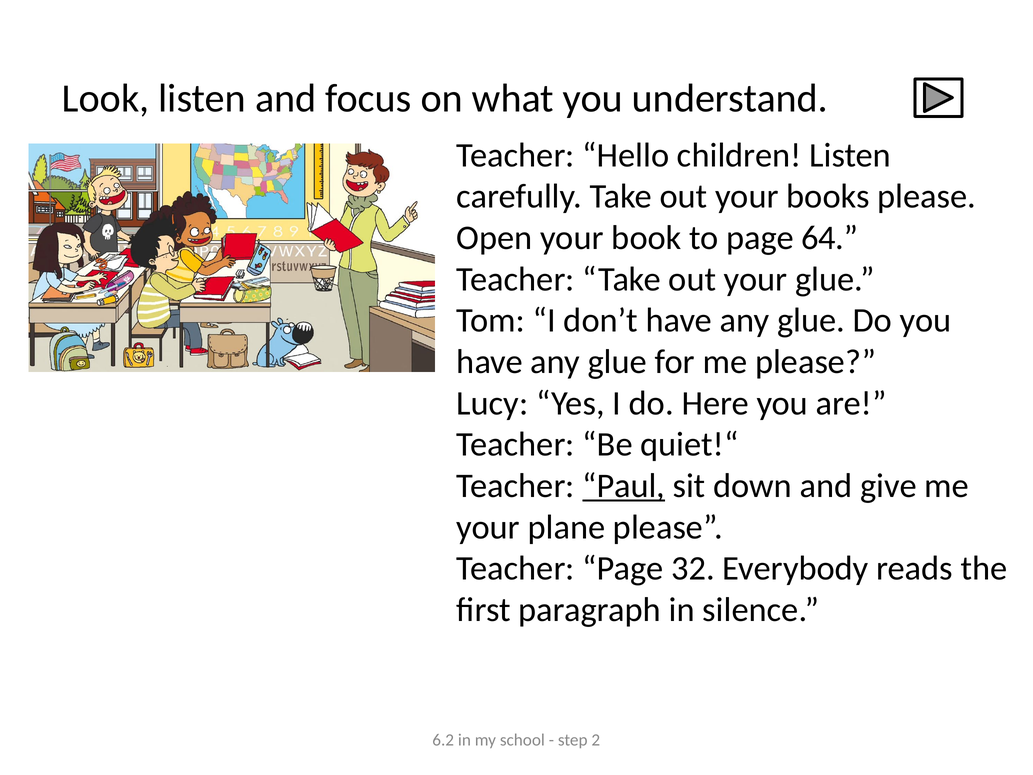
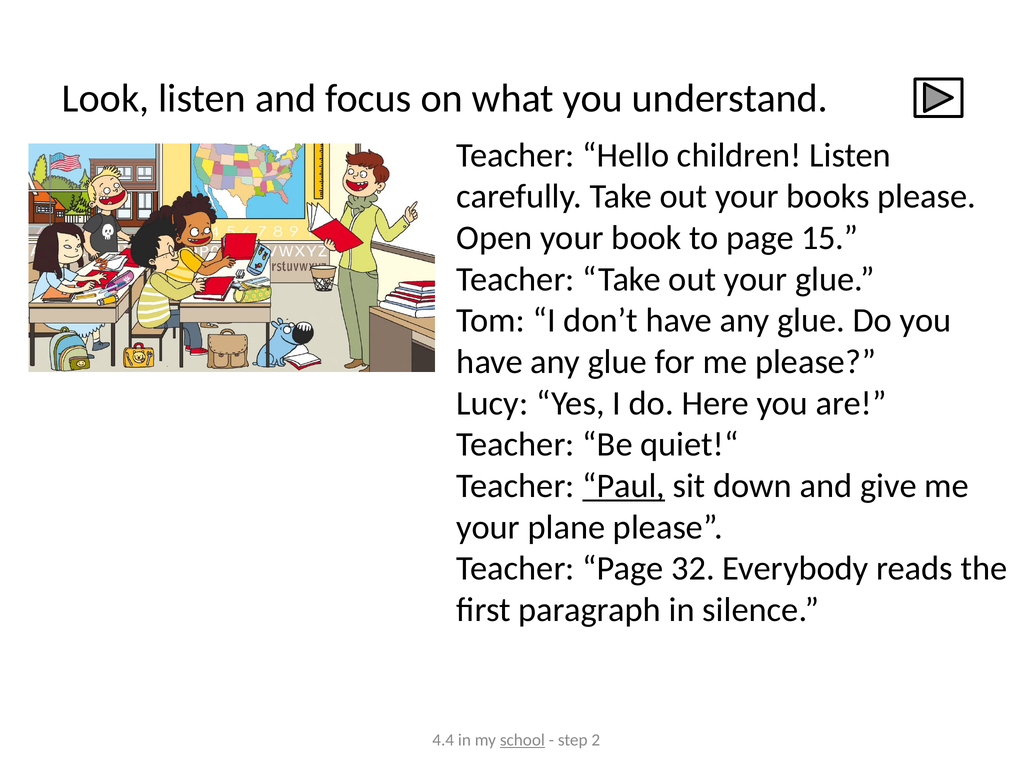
64: 64 -> 15 (830, 238)
6.2: 6.2 -> 4.4 (443, 740)
school underline: none -> present (522, 740)
